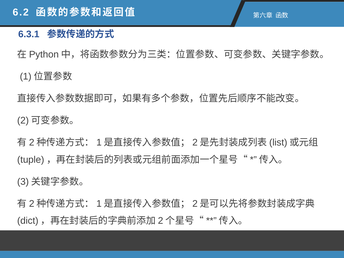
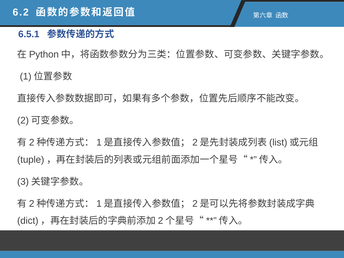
6.3.1: 6.3.1 -> 6.5.1 (29, 34)
